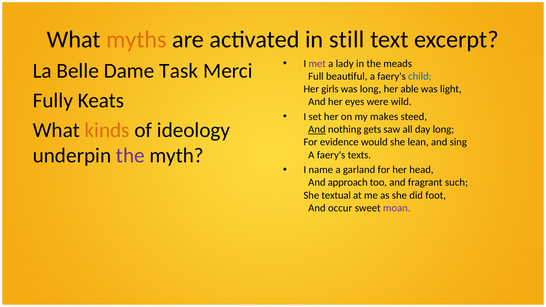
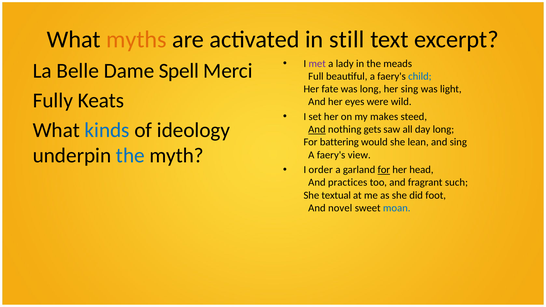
Task: Task -> Spell (179, 71)
girls: girls -> fate (330, 89)
her able: able -> sing (410, 89)
kinds colour: orange -> blue (107, 130)
evidence: evidence -> battering (339, 142)
the colour: purple -> blue (130, 156)
texts: texts -> view (359, 155)
name: name -> order (321, 170)
for underline: none -> present (384, 170)
approach: approach -> practices (348, 183)
occur: occur -> novel (340, 208)
moan colour: purple -> blue (397, 208)
